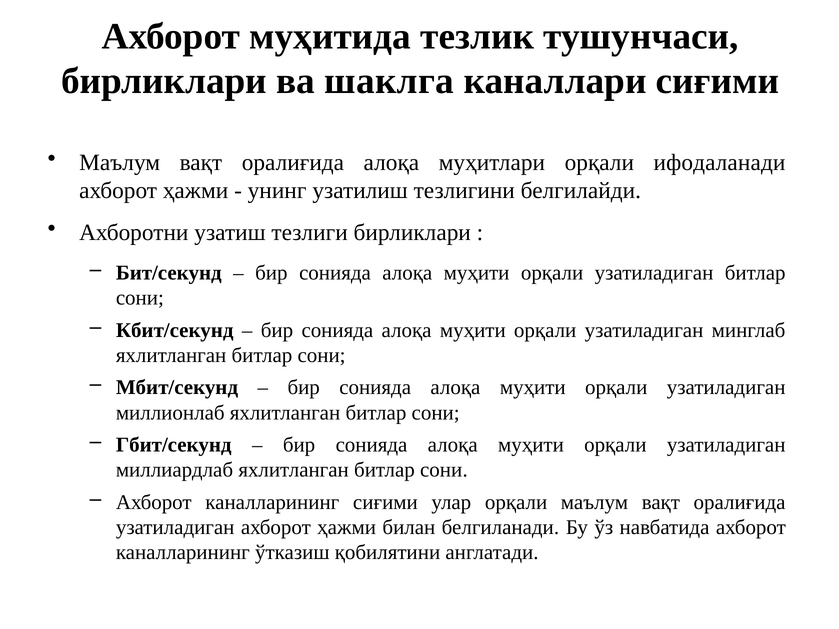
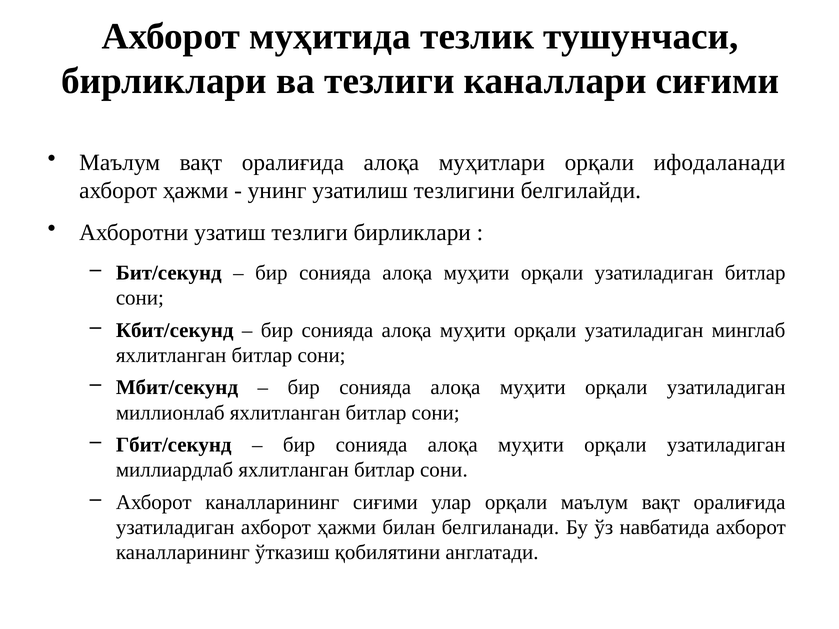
ва шаклга: шаклга -> тезлиги (389, 81)
